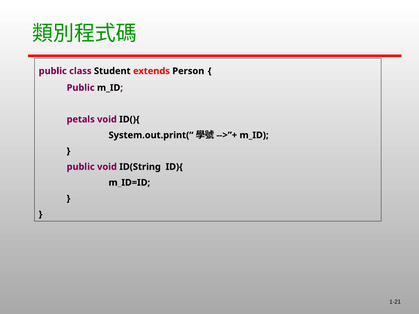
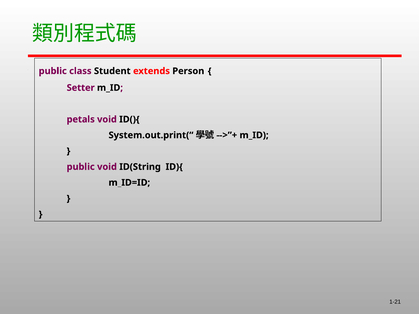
Public: Public -> Setter (81, 88)
